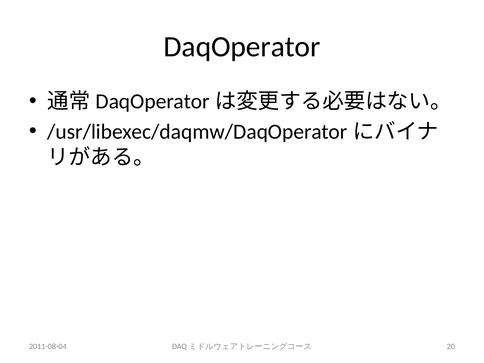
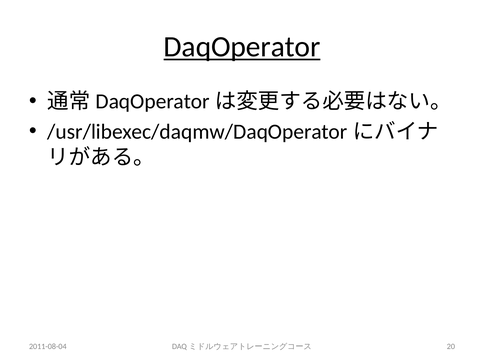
DaqOperator underline: none -> present (242, 47)
